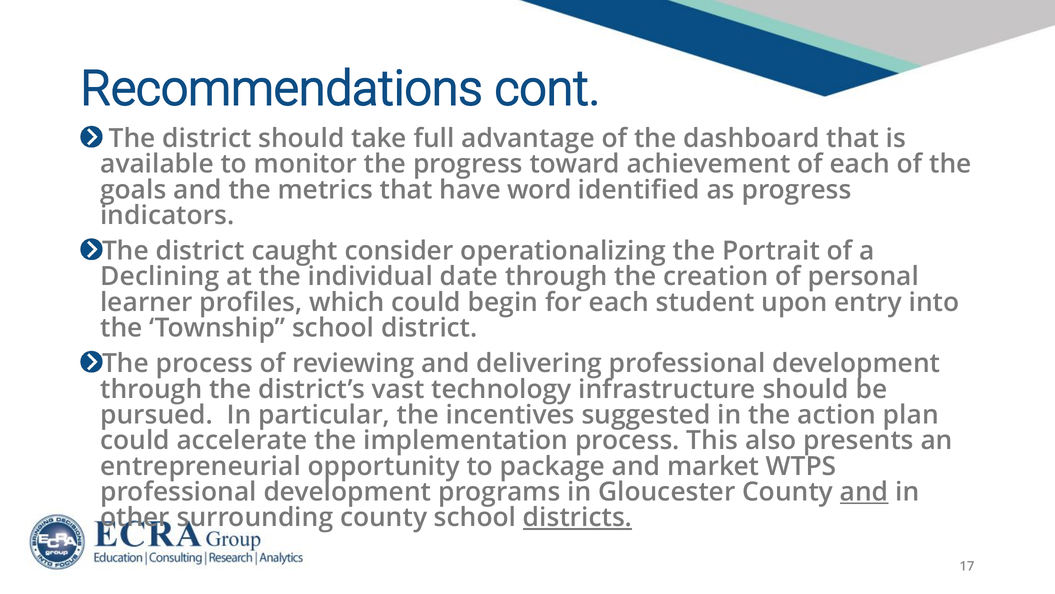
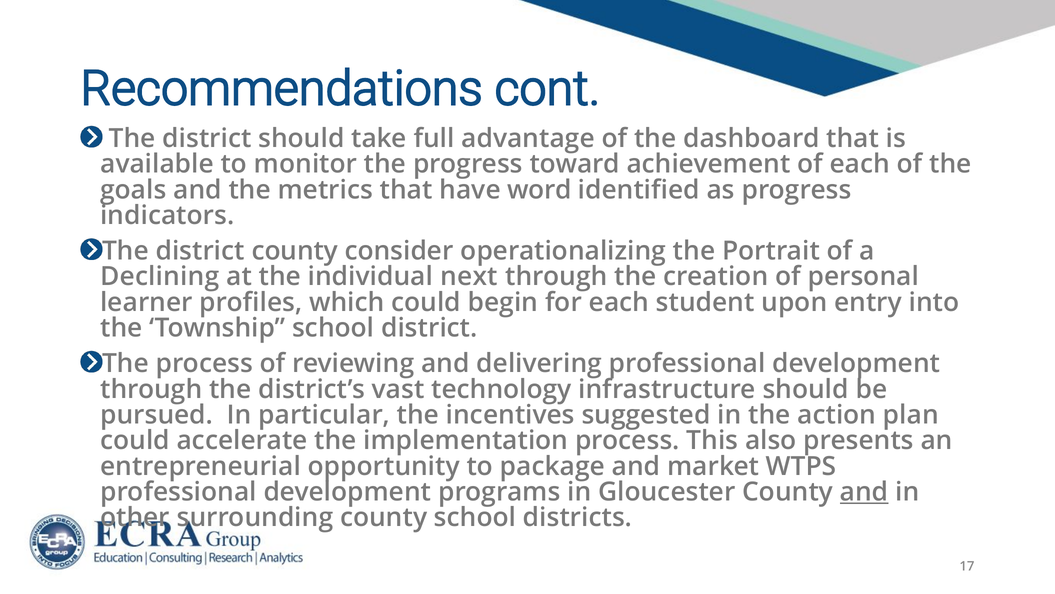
district caught: caught -> county (295, 251)
date: date -> next (469, 277)
districts underline: present -> none (578, 517)
